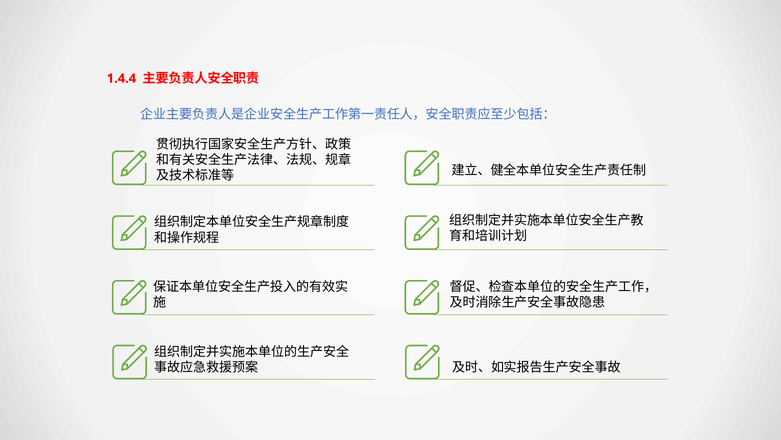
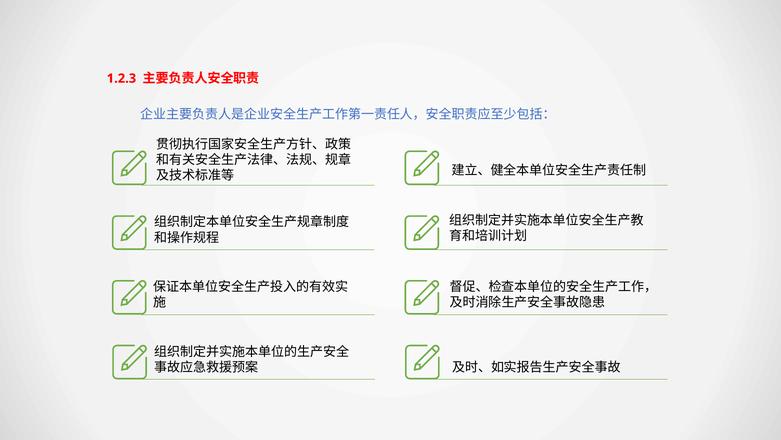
1.4.4: 1.4.4 -> 1.2.3 (121, 78)
